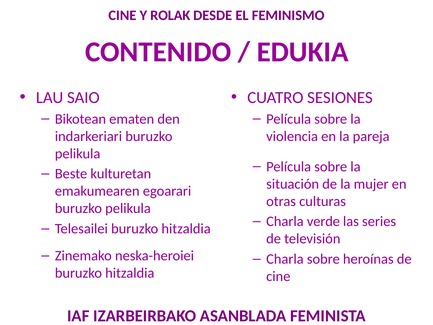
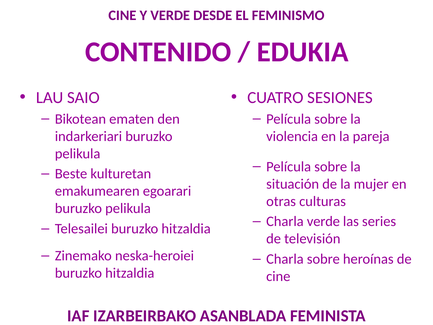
Y ROLAK: ROLAK -> VERDE (170, 15)
